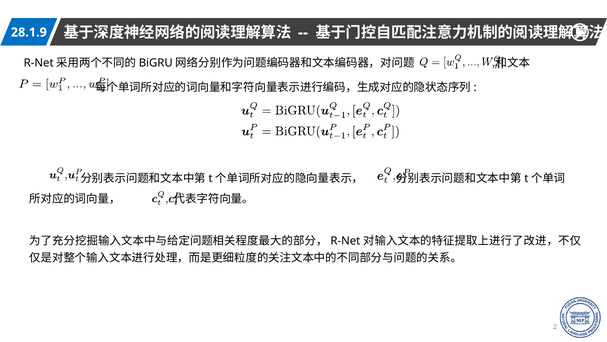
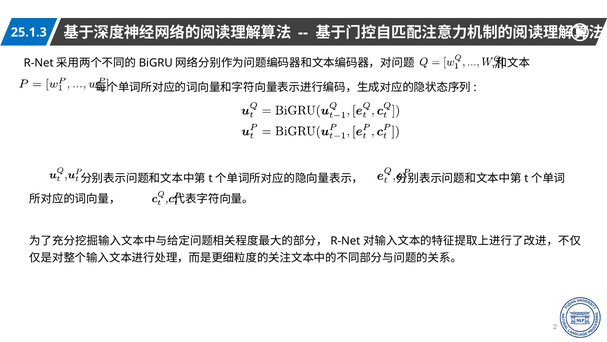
28.1.9: 28.1.9 -> 25.1.3 (29, 32)
